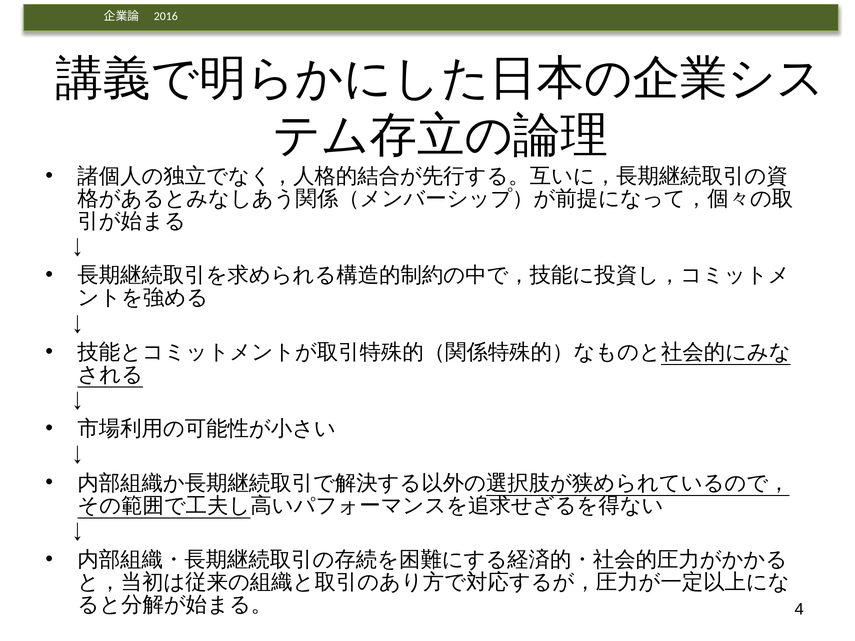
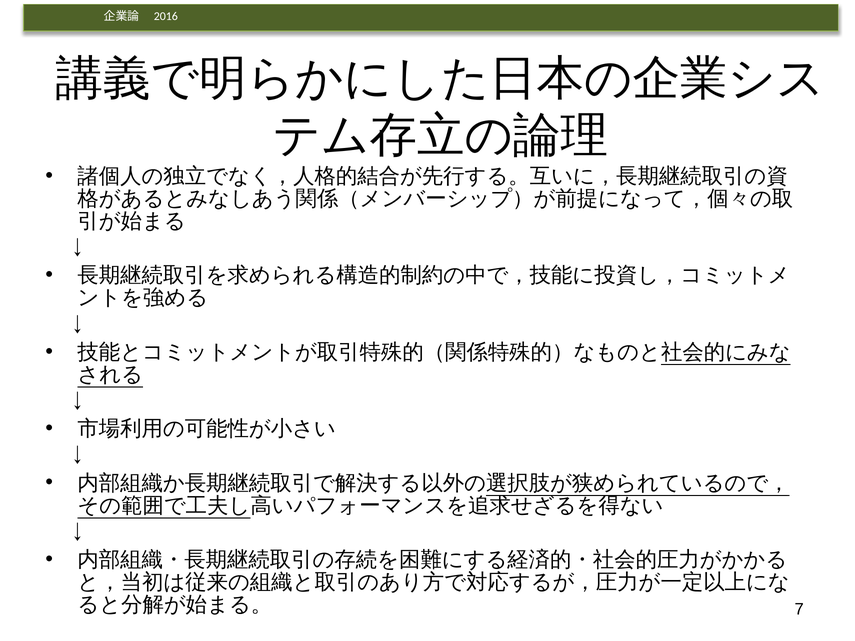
4: 4 -> 7 (799, 610)
